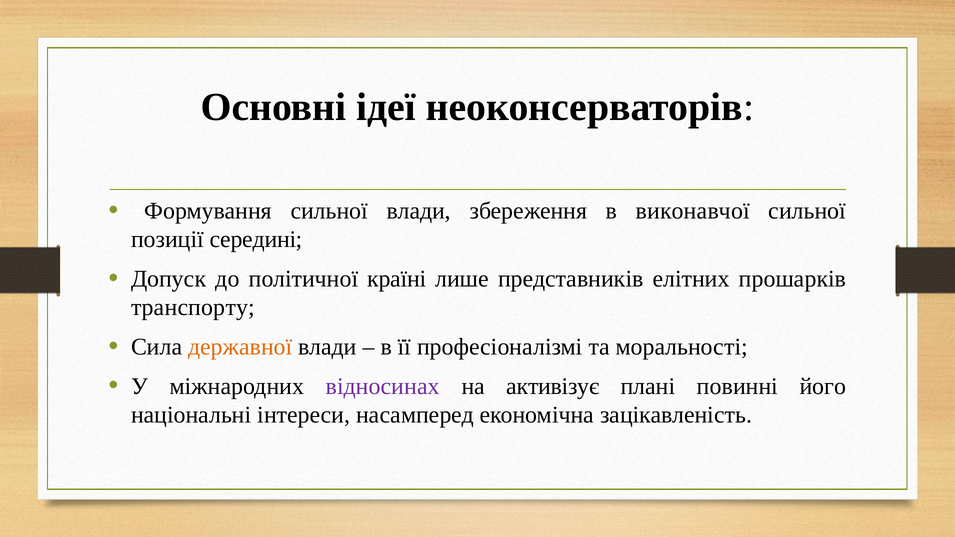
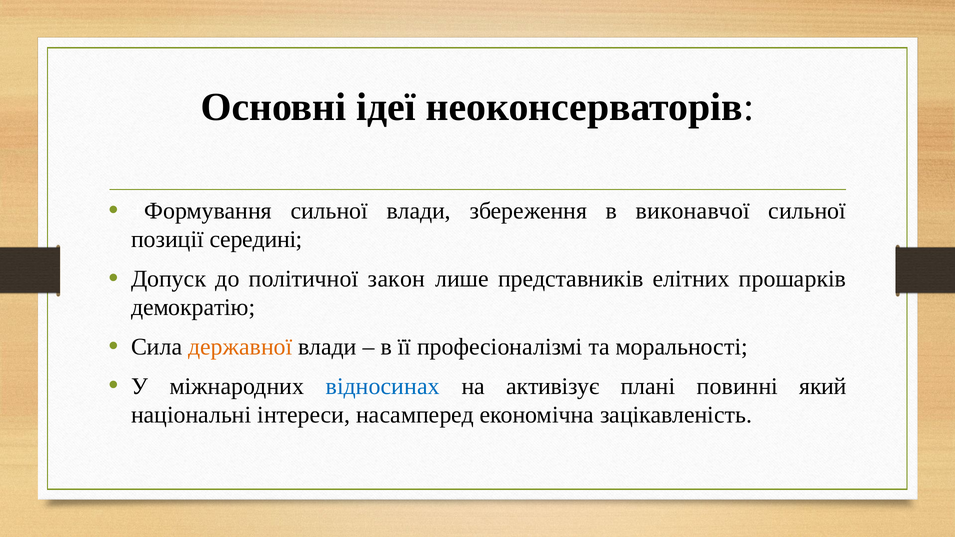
країні: країні -> закон (397, 279)
транспорту: транспорту -> демократію (193, 308)
відносинах colour: purple -> blue (383, 386)
його: його -> який (823, 386)
